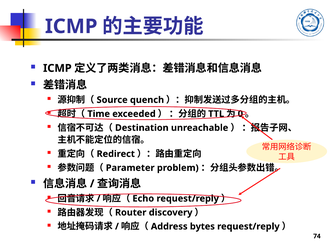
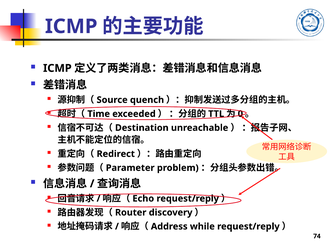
bytes: bytes -> while (202, 227)
